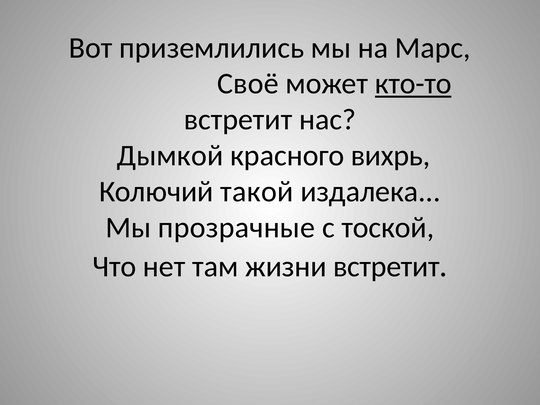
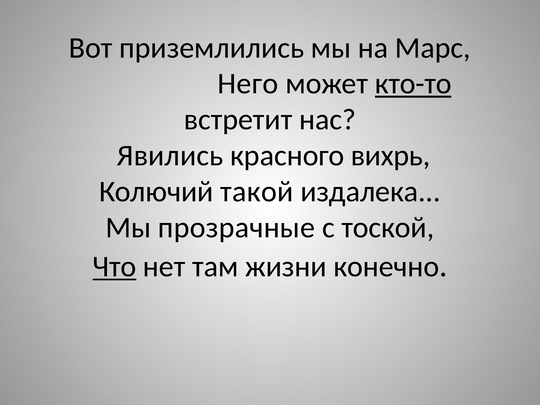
Своё: Своё -> Него (248, 84)
Дымкой: Дымкой -> Явились (170, 156)
Что underline: none -> present (114, 267)
жизни встретит: встретит -> конечно (386, 267)
